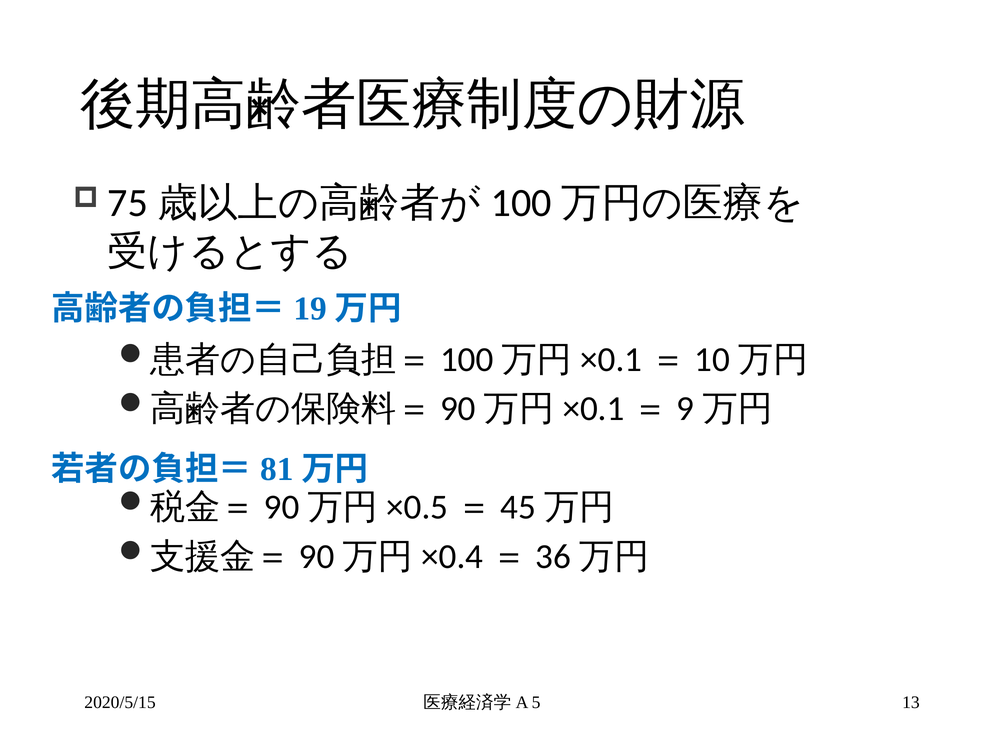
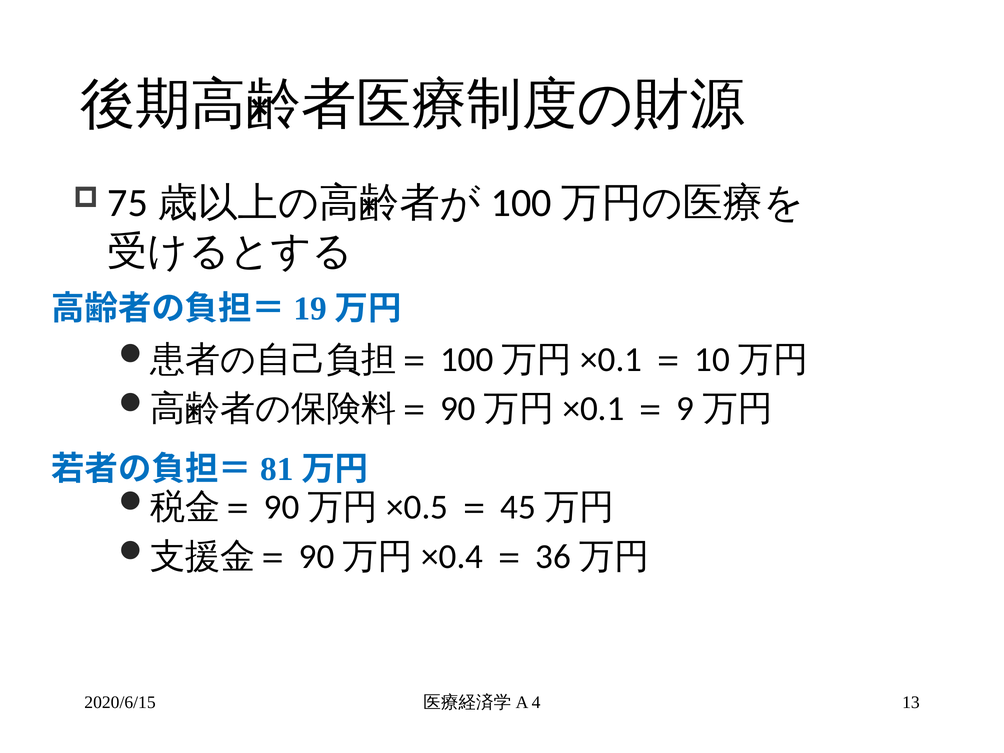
2020/5/15: 2020/5/15 -> 2020/6/15 (120, 702)
5: 5 -> 4 (536, 702)
